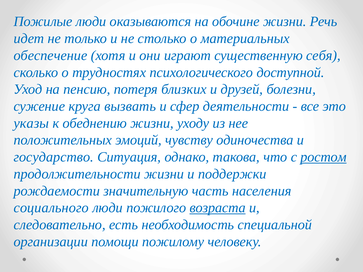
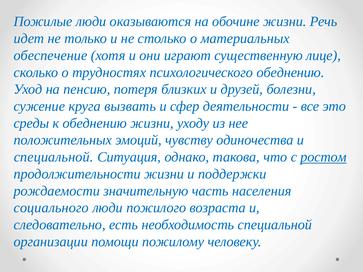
себя: себя -> лице (323, 55)
психологического доступной: доступной -> обеднению (290, 72)
указы: указы -> среды (31, 123)
государство: государство -> специальной (54, 157)
возраста underline: present -> none (218, 208)
